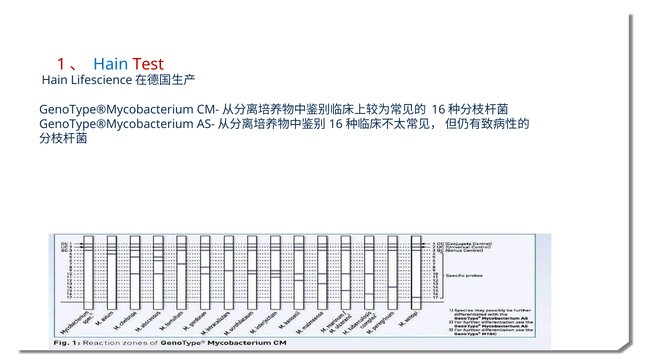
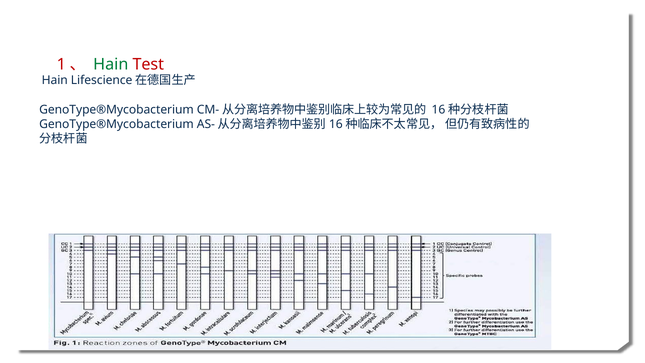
Hain colour: blue -> green (111, 65)
